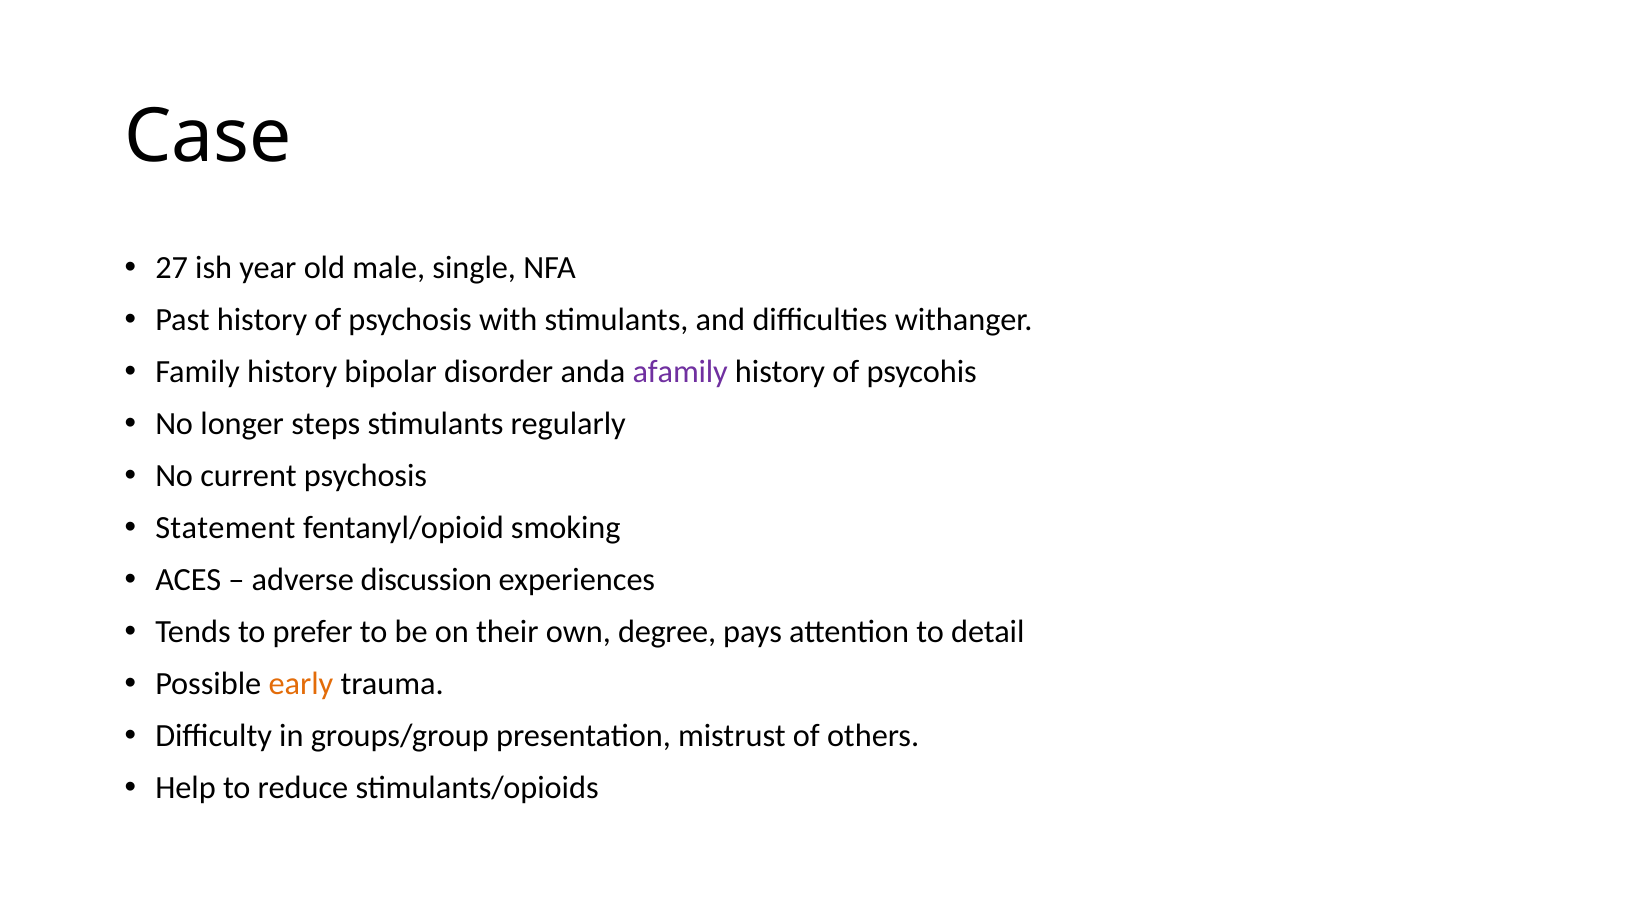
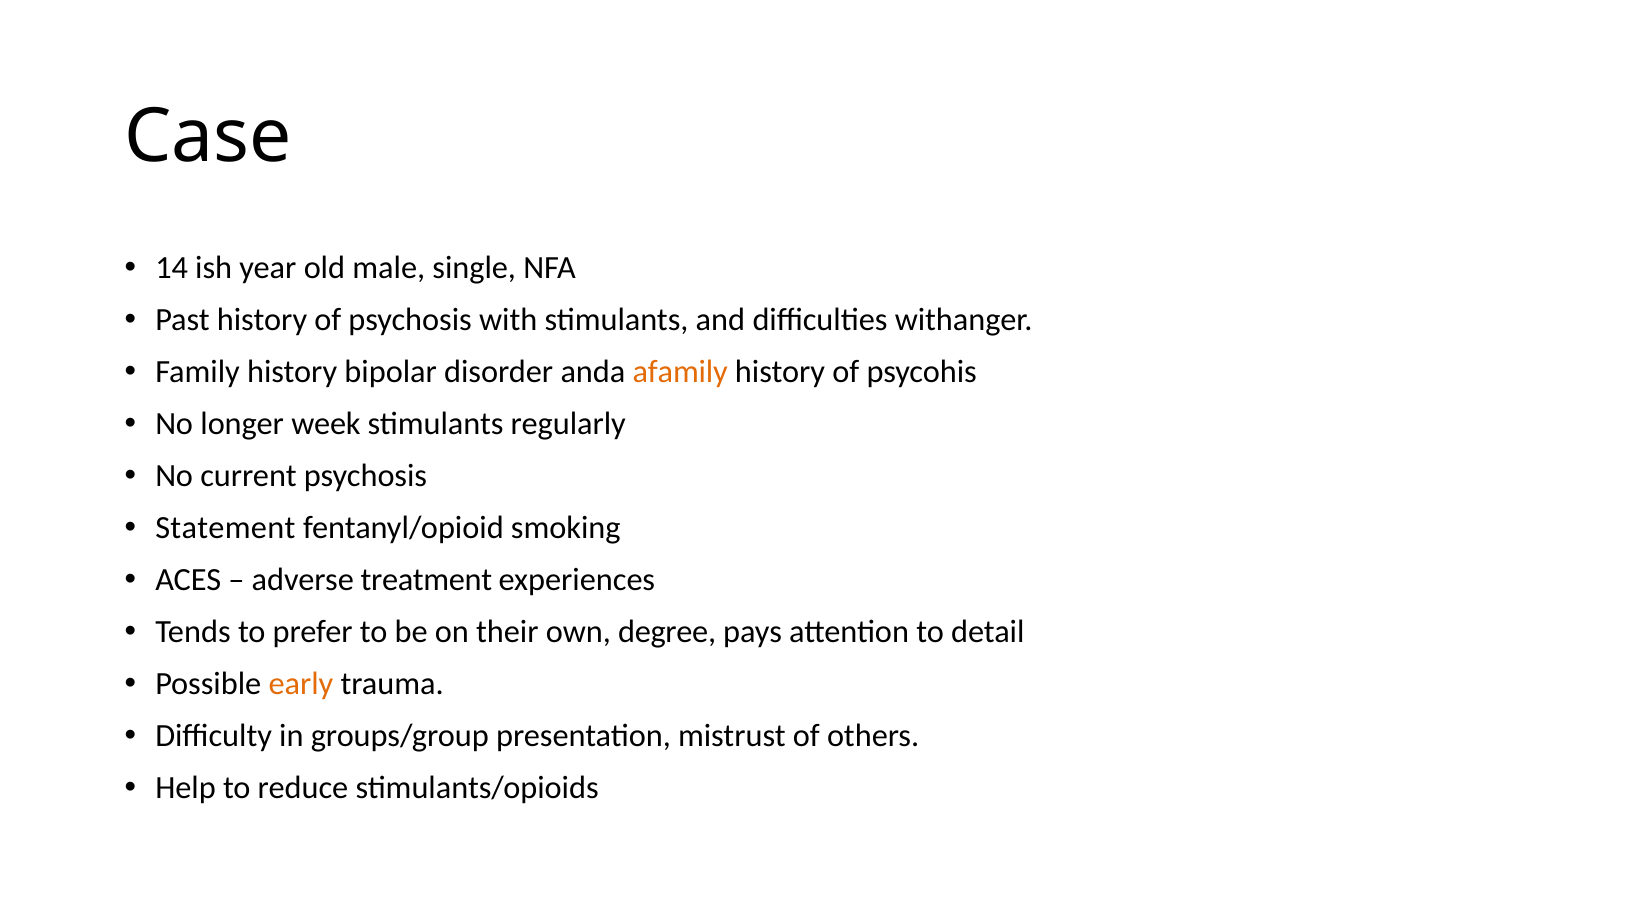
27: 27 -> 14 (172, 268)
afamily colour: purple -> orange (680, 372)
steps: steps -> week (326, 424)
discussion: discussion -> treatment (426, 580)
